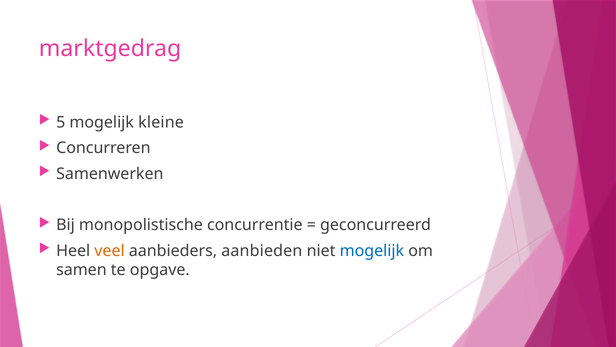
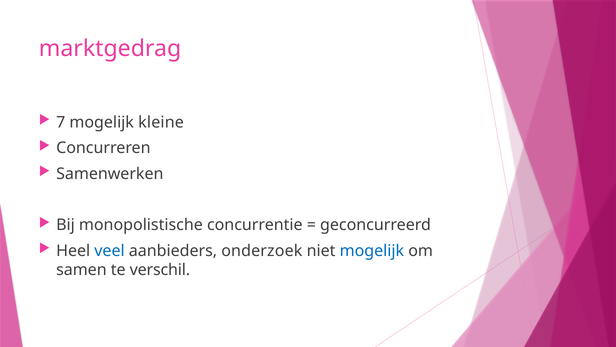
5: 5 -> 7 (61, 122)
veel colour: orange -> blue (110, 250)
aanbieden: aanbieden -> onderzoek (262, 250)
opgave: opgave -> verschil (160, 270)
